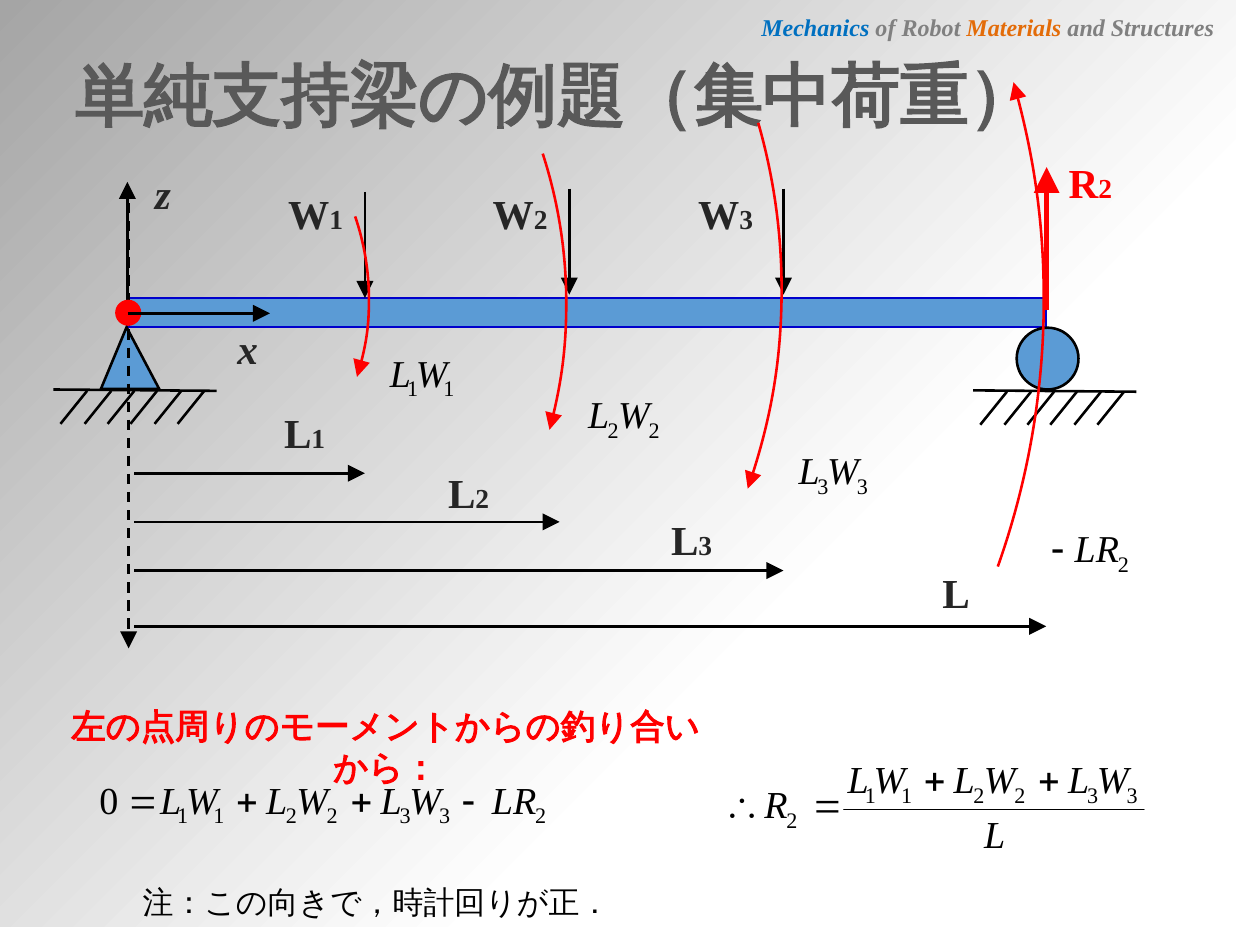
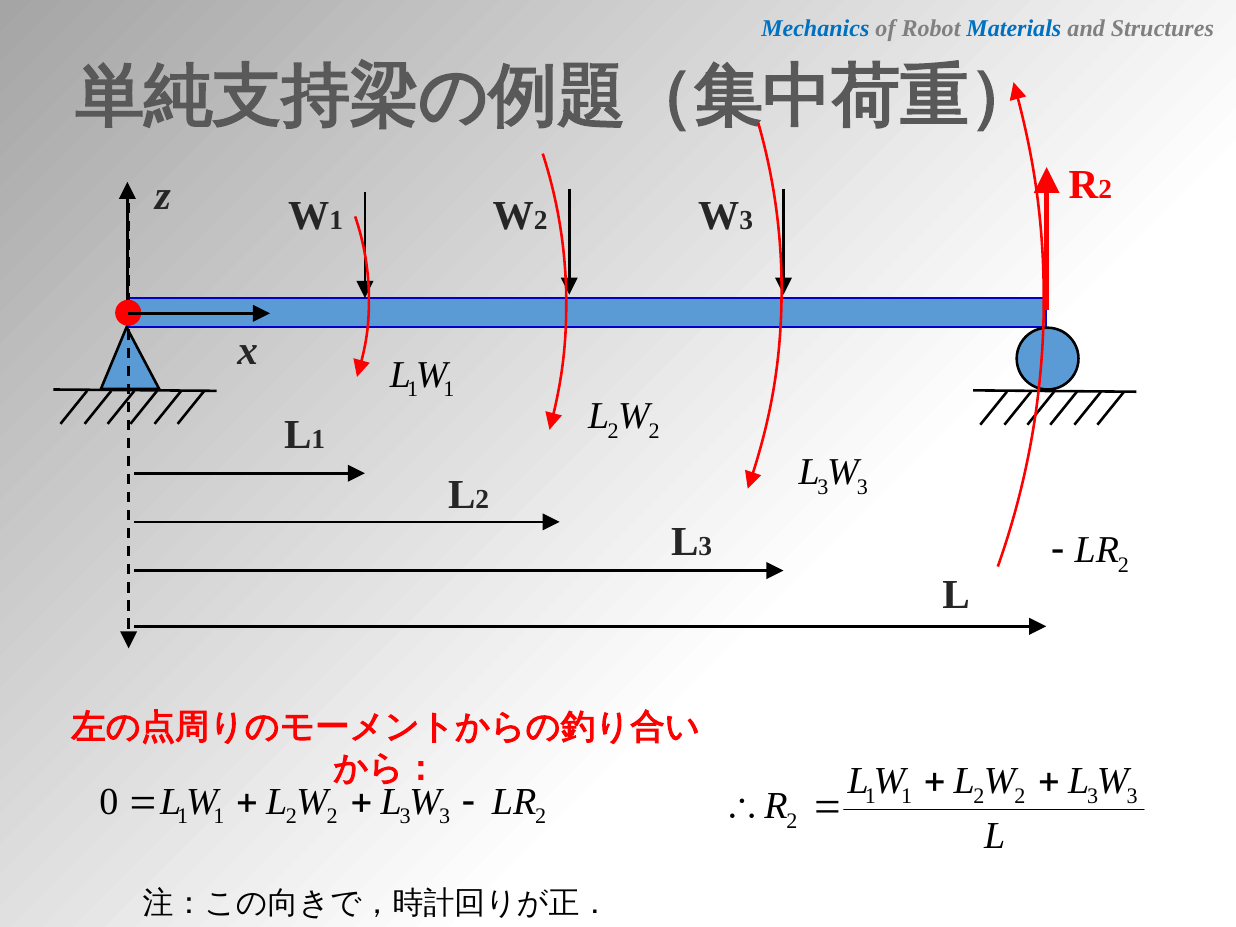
Materials colour: orange -> blue (1014, 28)
